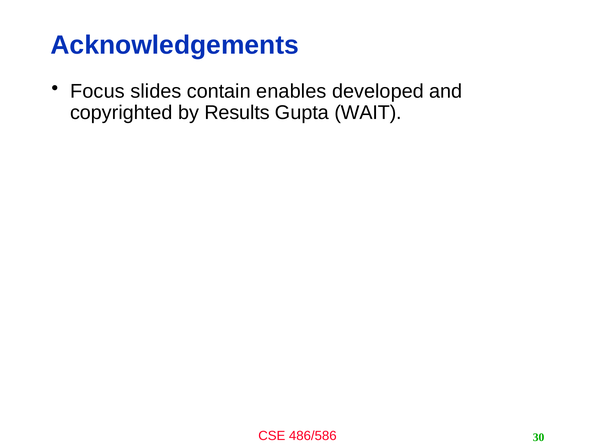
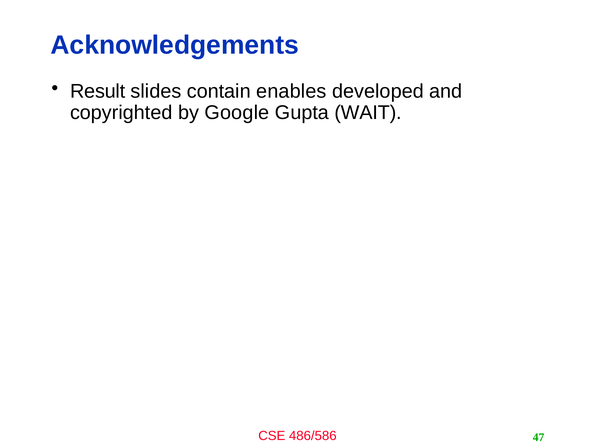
Focus: Focus -> Result (98, 91)
Results: Results -> Google (237, 113)
30: 30 -> 47 (539, 438)
